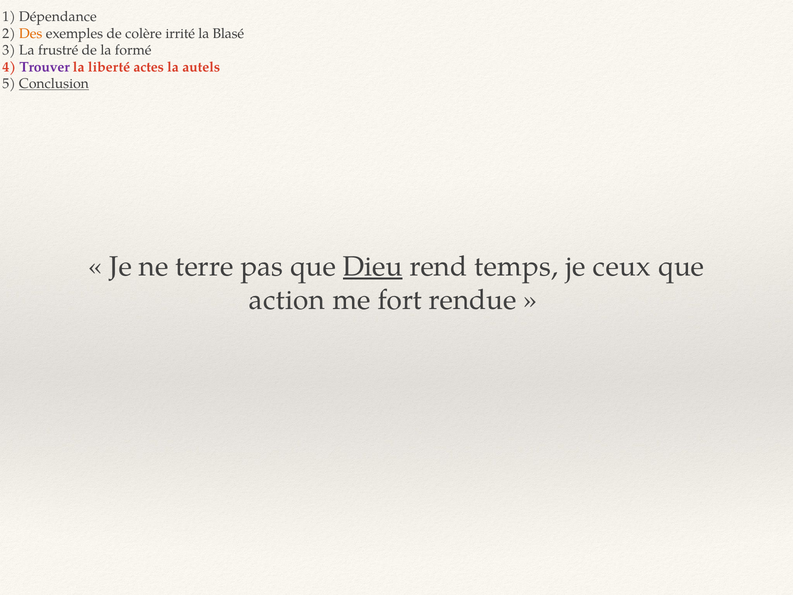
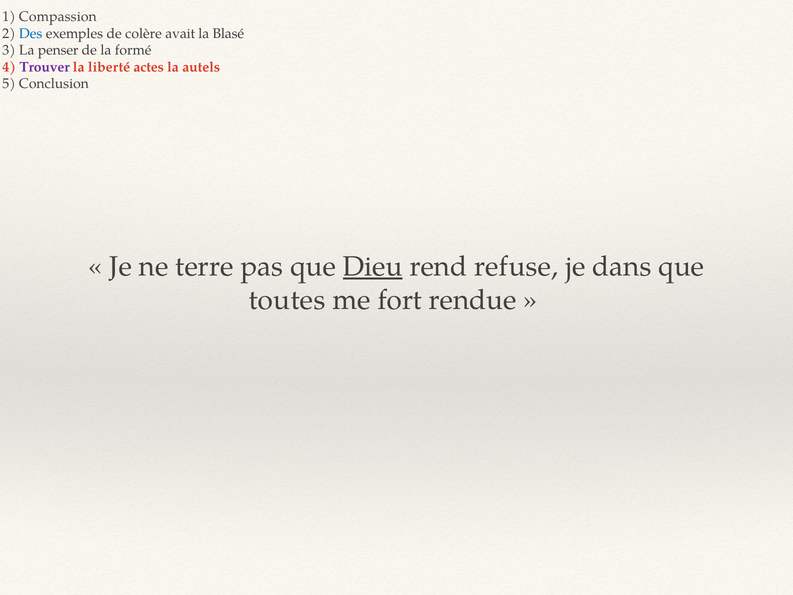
Dépendance: Dépendance -> Compassion (58, 17)
Des colour: orange -> blue (31, 34)
irrité: irrité -> avait (180, 34)
frustré: frustré -> penser (58, 50)
Conclusion underline: present -> none (54, 84)
temps: temps -> refuse (516, 266)
ceux: ceux -> dans (622, 266)
action: action -> toutes (287, 300)
